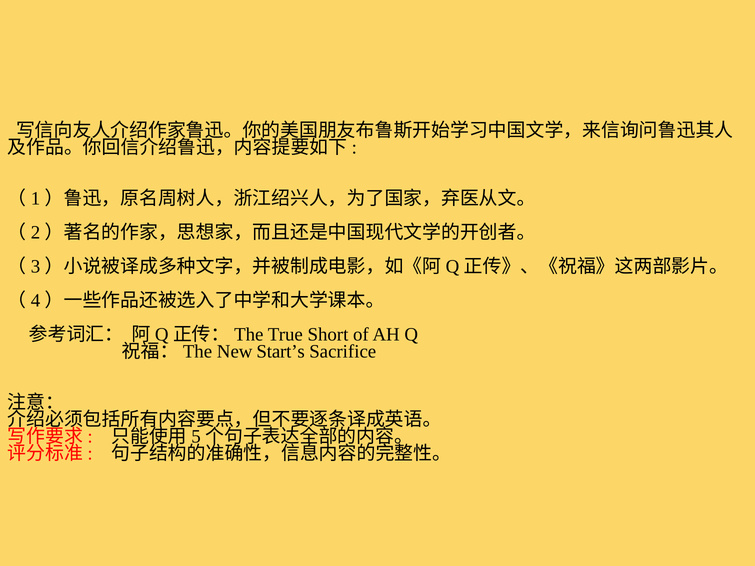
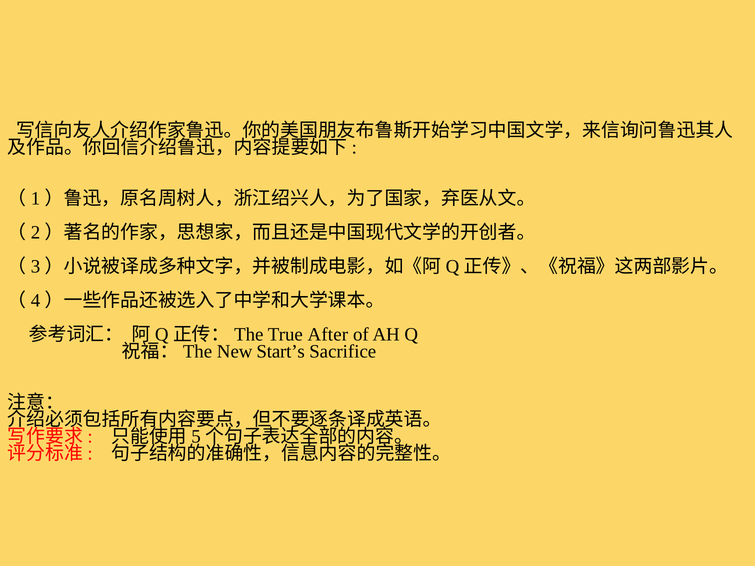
Short: Short -> After (328, 335)
